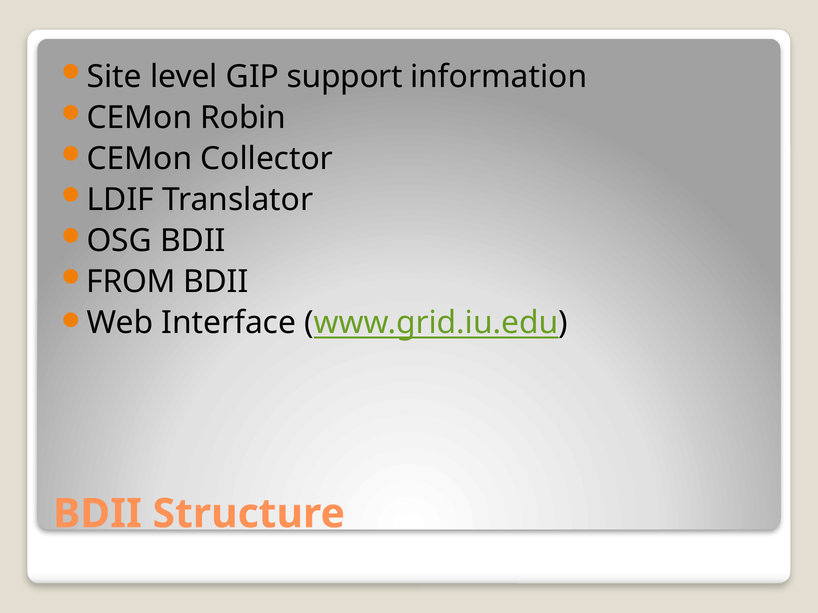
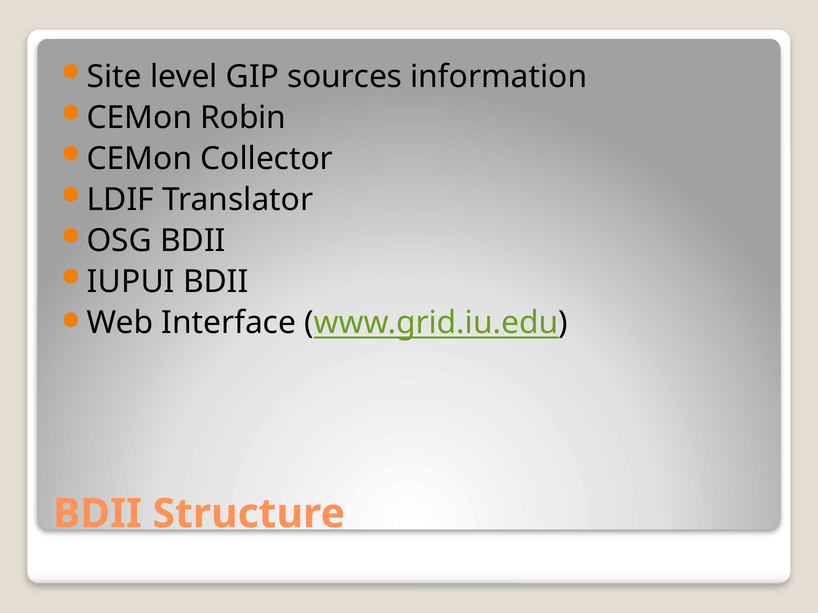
support: support -> sources (345, 77)
FROM: FROM -> IUPUI (131, 282)
